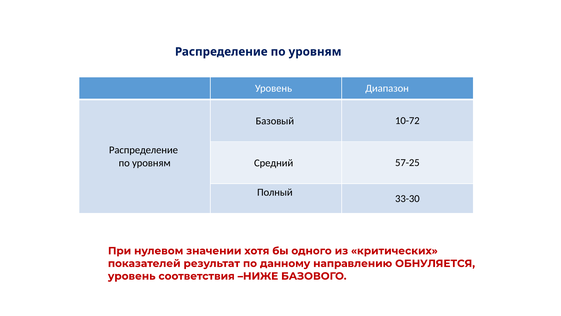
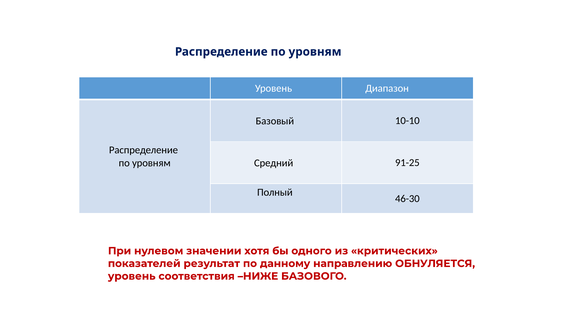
10-72: 10-72 -> 10-10 (407, 120)
57-25: 57-25 -> 91-25 (407, 163)
33-30: 33-30 -> 46-30 (407, 198)
